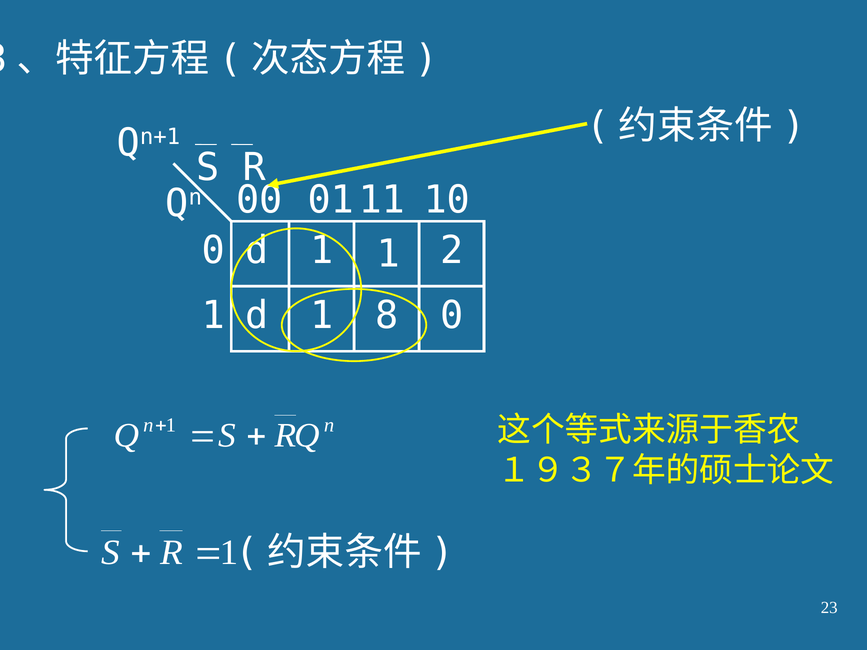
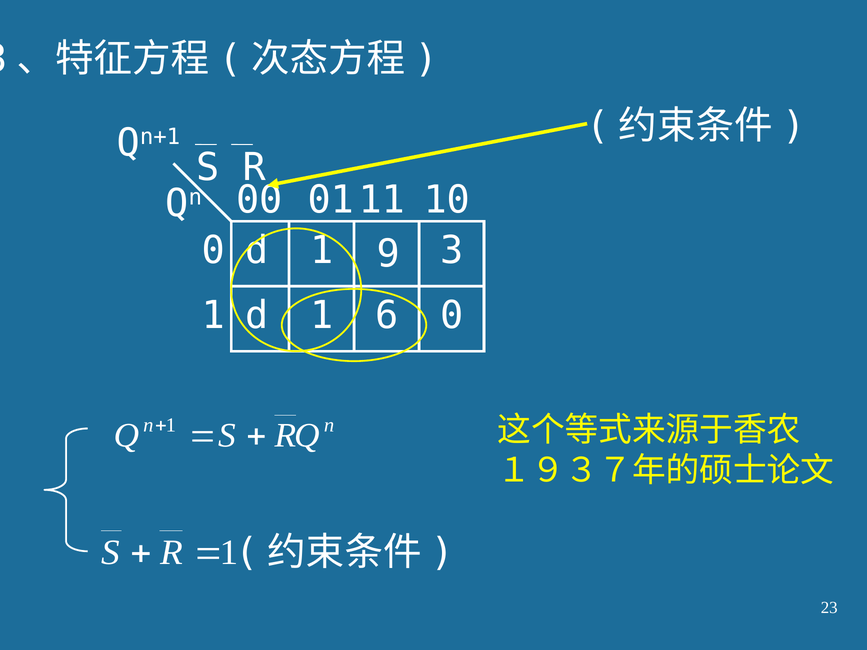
d 1: 1 -> 9 (389, 254)
2: 2 -> 3 (452, 250)
8: 8 -> 6 (387, 315)
